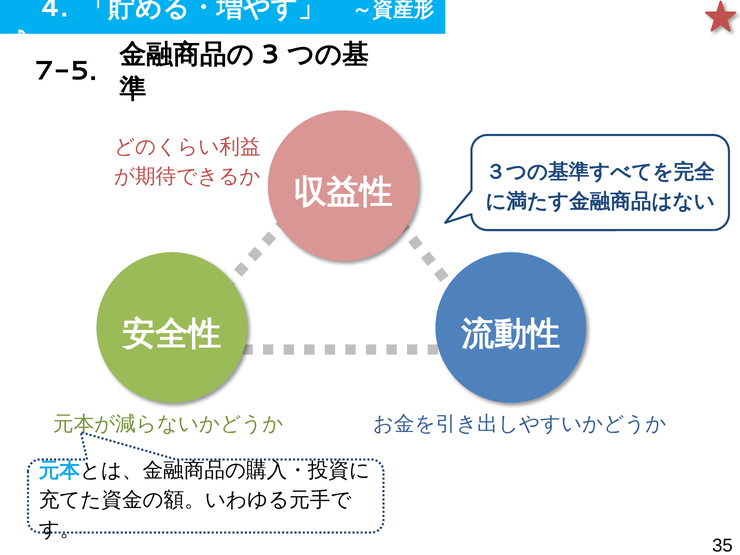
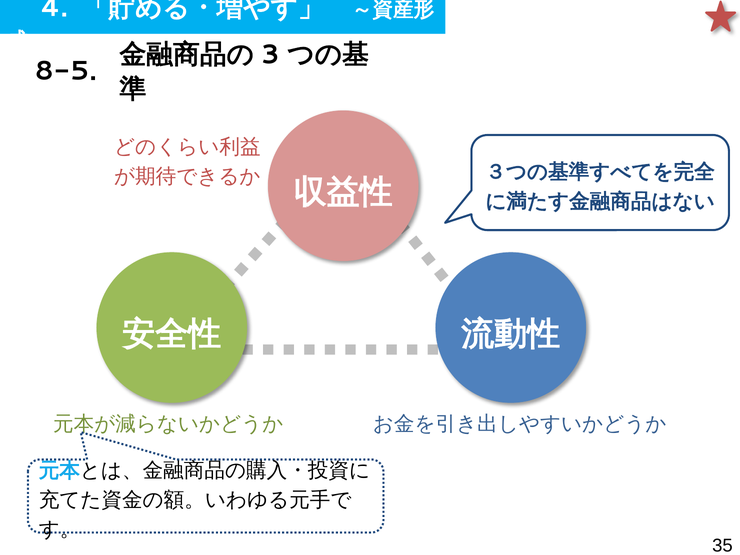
7-5: 7-5 -> 8-5 (66, 71)
